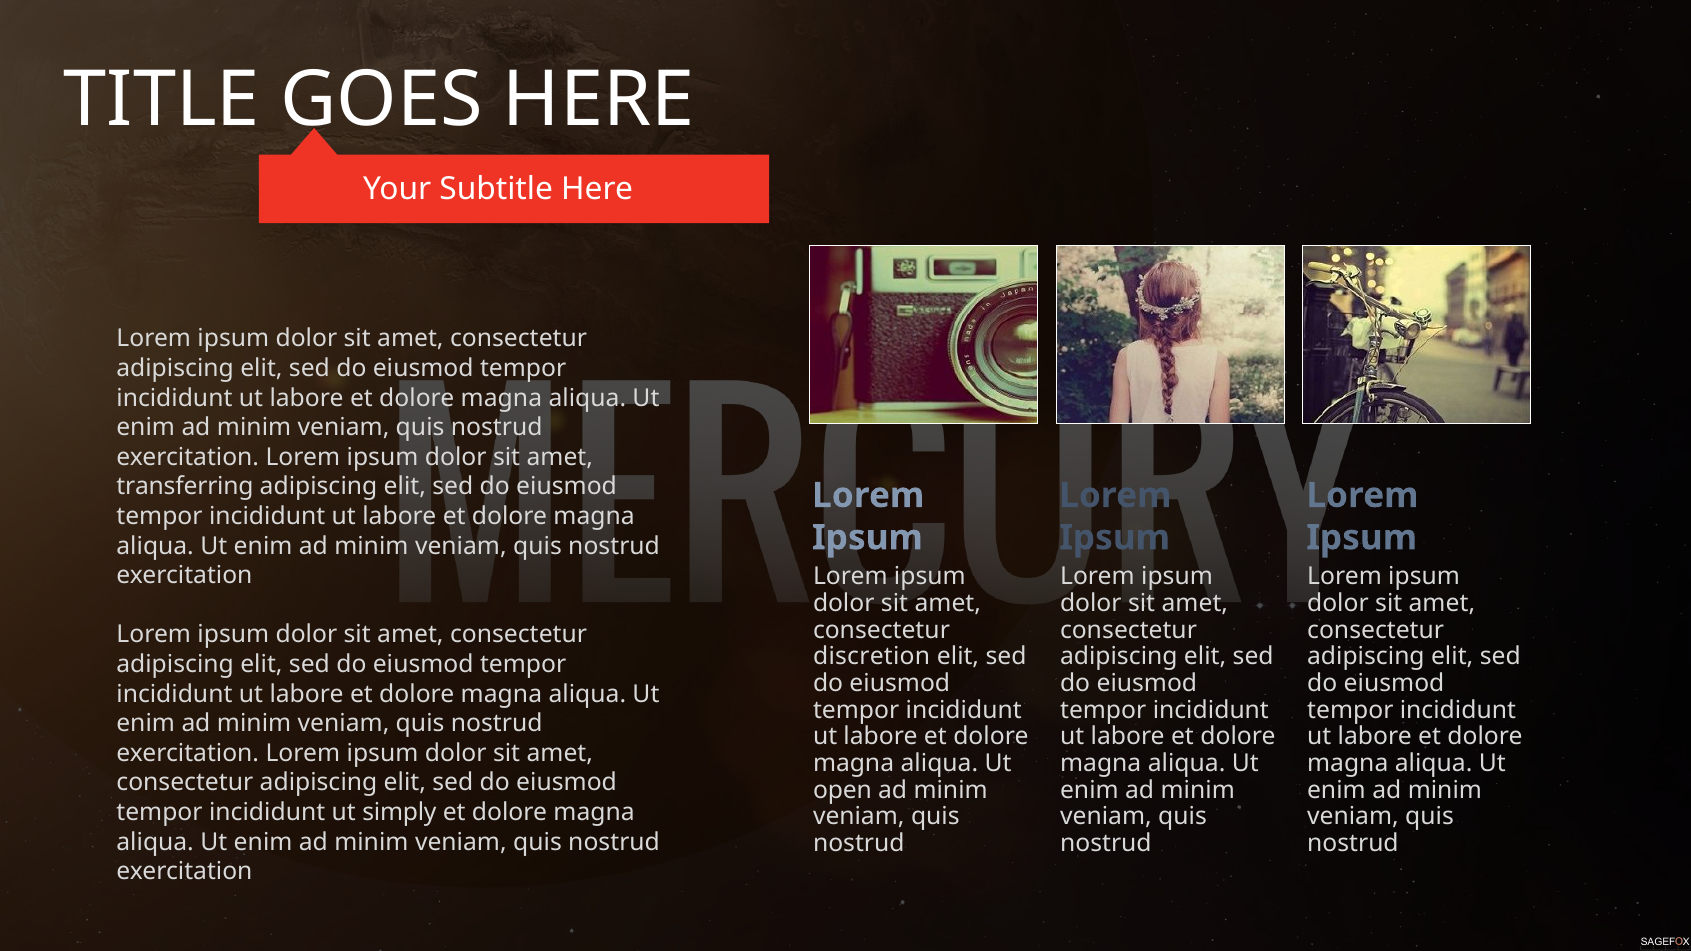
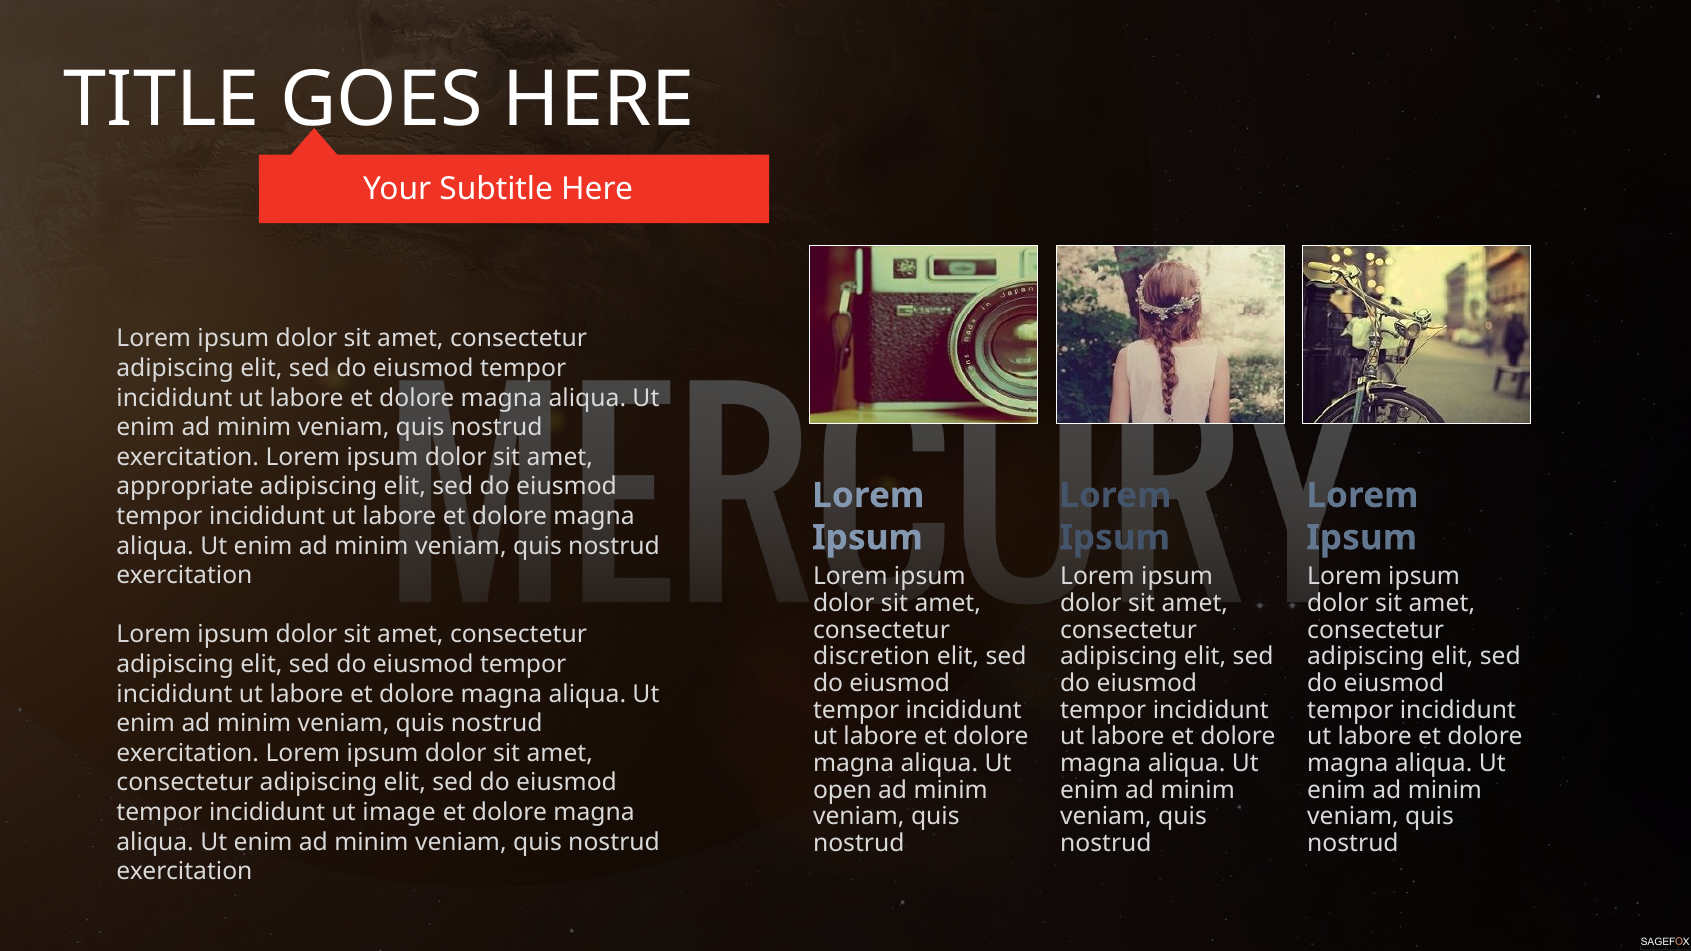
transferring: transferring -> appropriate (185, 487)
simply: simply -> image (399, 813)
